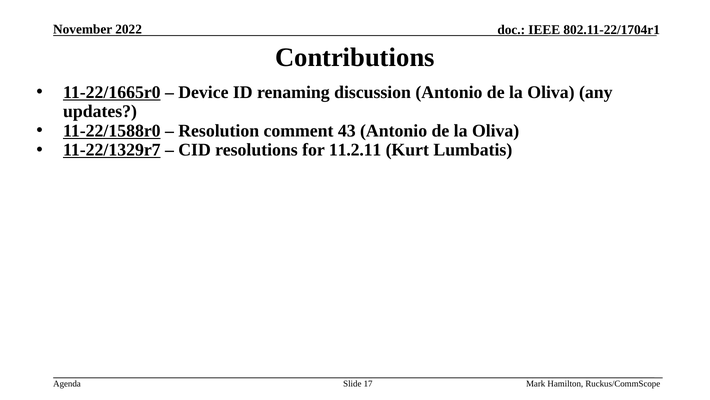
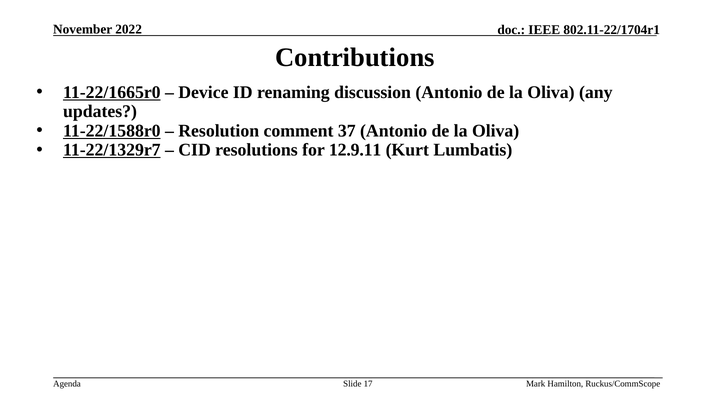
43: 43 -> 37 (347, 130)
11.2.11: 11.2.11 -> 12.9.11 (355, 150)
